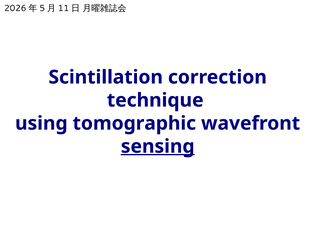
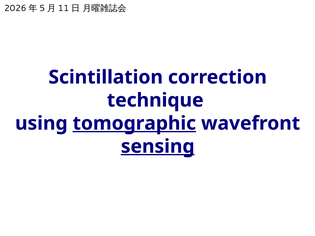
tomographic underline: none -> present (134, 123)
